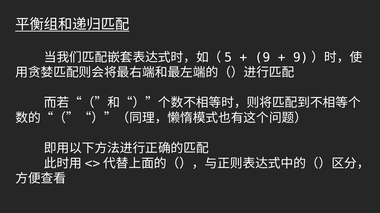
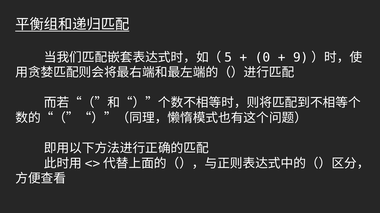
9: 9 -> 0 (263, 58)
